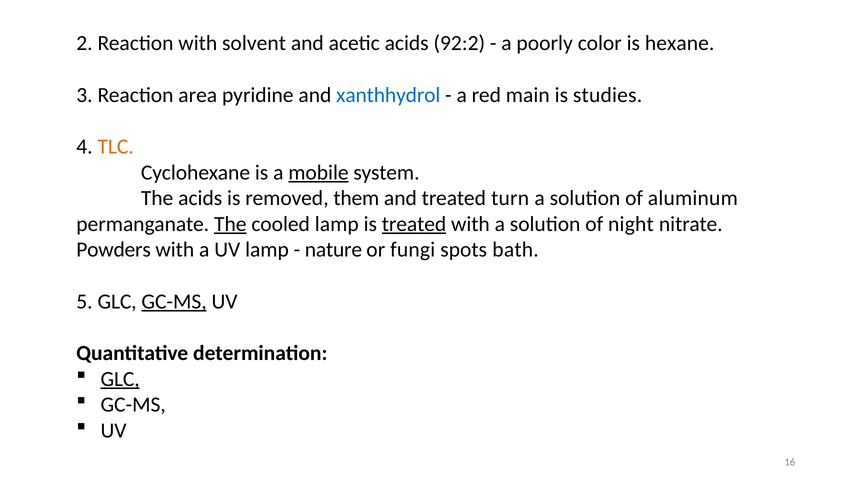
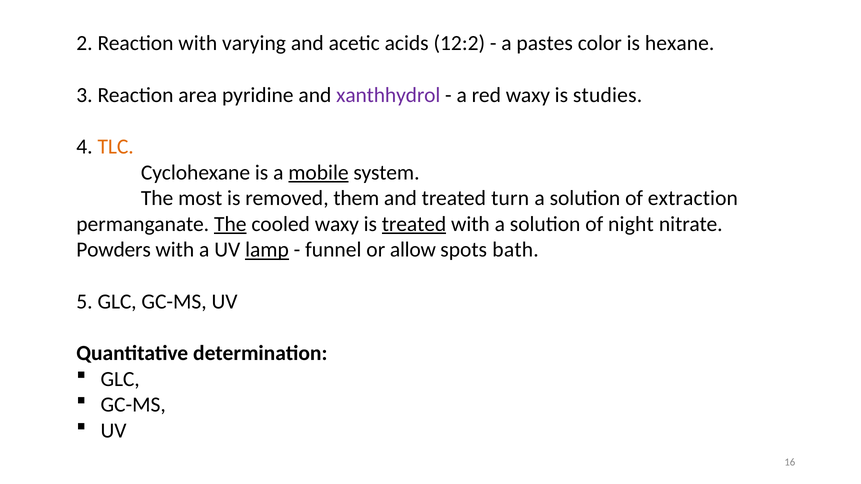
solvent: solvent -> varying (254, 43)
92:2: 92:2 -> 12:2 (459, 43)
poorly: poorly -> pastes (545, 43)
xanthhydrol colour: blue -> purple (388, 95)
red main: main -> waxy (528, 95)
The acids: acids -> most (200, 198)
aluminum: aluminum -> extraction (693, 198)
cooled lamp: lamp -> waxy (337, 224)
lamp underline: none -> present (267, 250)
nature: nature -> funnel (333, 250)
fungi: fungi -> allow (413, 250)
GC-MS underline: present -> none (174, 302)
GLC underline: present -> none (120, 379)
